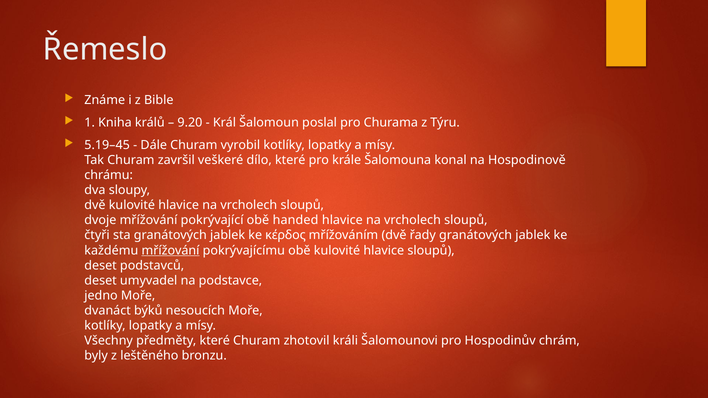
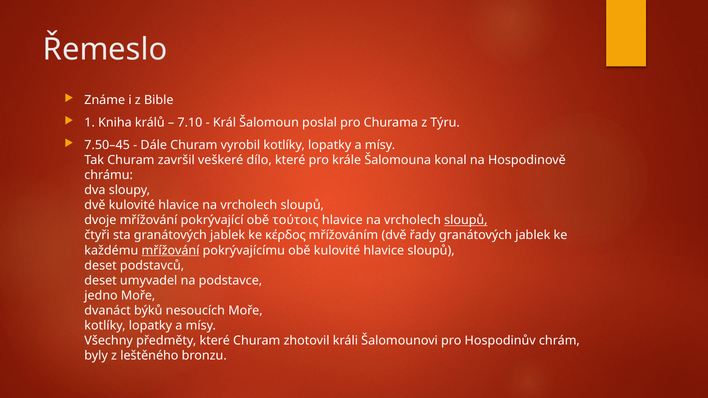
9.20: 9.20 -> 7.10 (190, 123)
5.19–45: 5.19–45 -> 7.50–45 (107, 145)
handed: handed -> τούτοις (296, 220)
sloupů underline: none -> present (466, 220)
